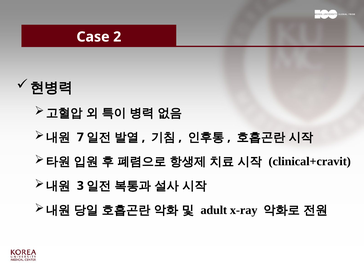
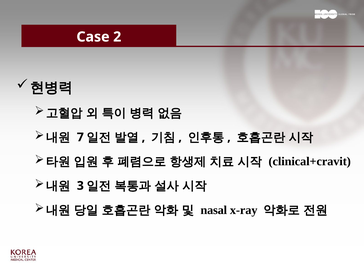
adult: adult -> nasal (214, 210)
